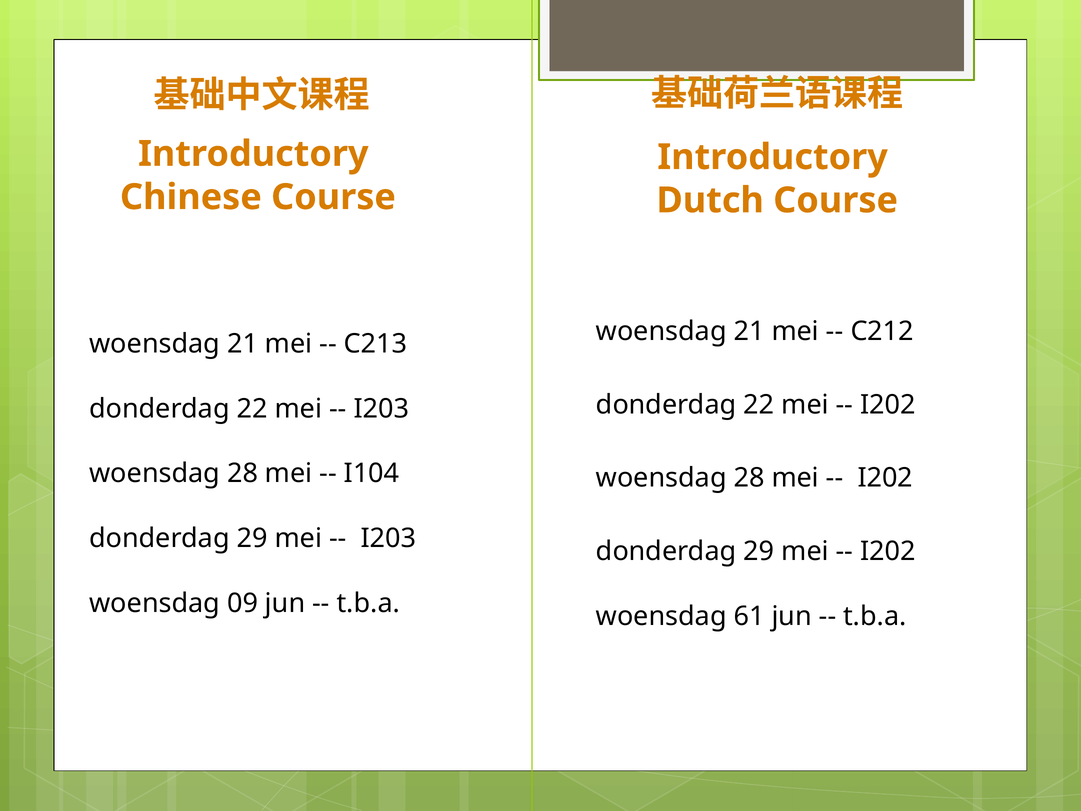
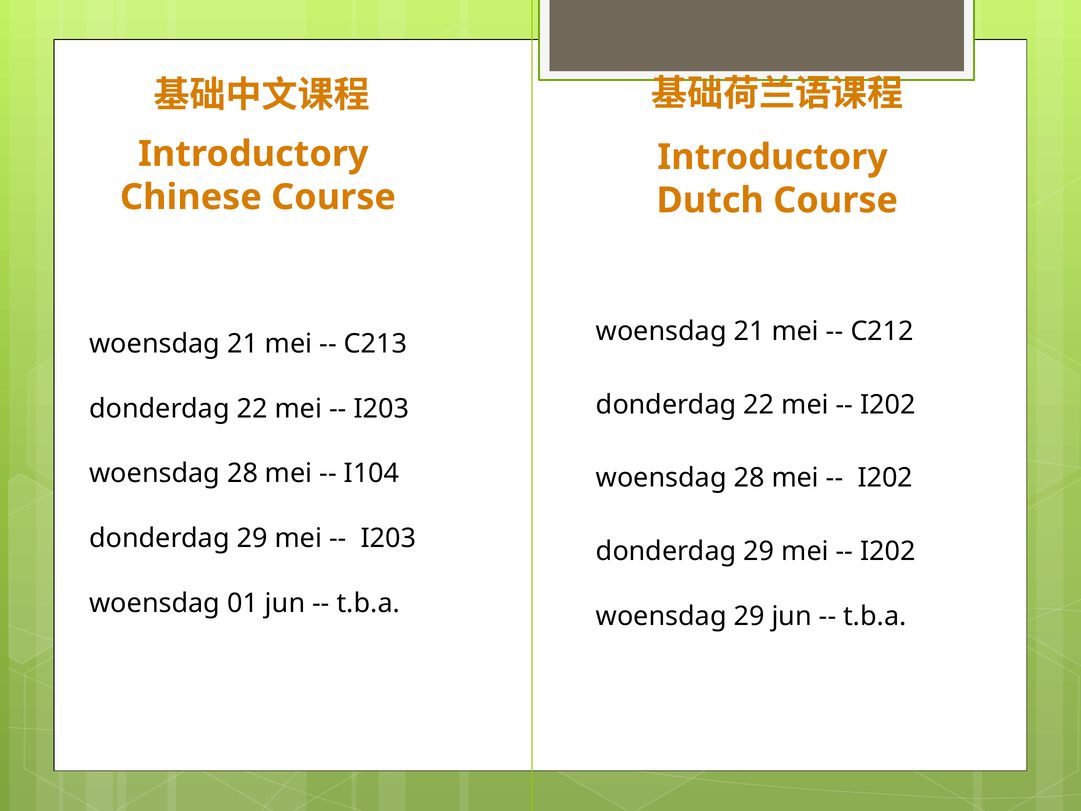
09: 09 -> 01 (243, 603)
woensdag 61: 61 -> 29 (749, 616)
